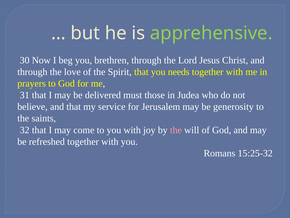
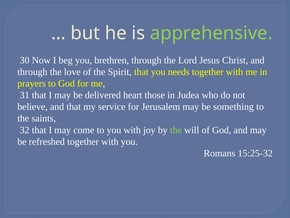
must: must -> heart (133, 95)
generosity: generosity -> something (233, 107)
the colour: pink -> light green (176, 130)
